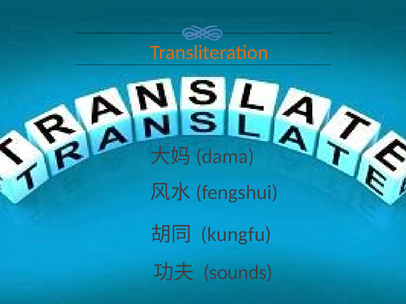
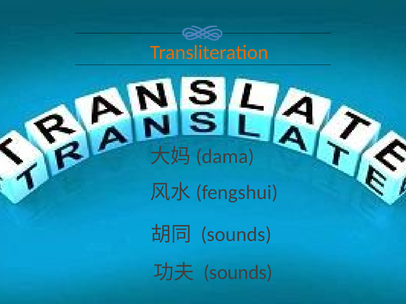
kungfu: kungfu -> sounds (236, 235)
